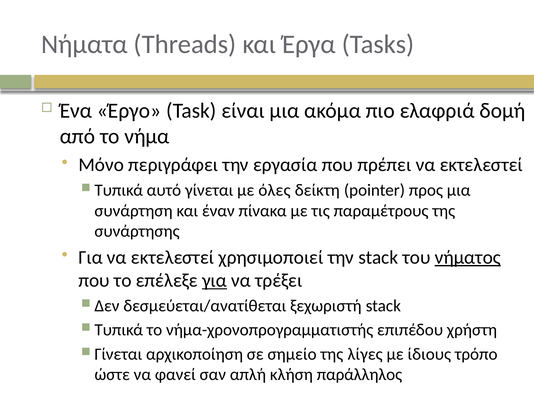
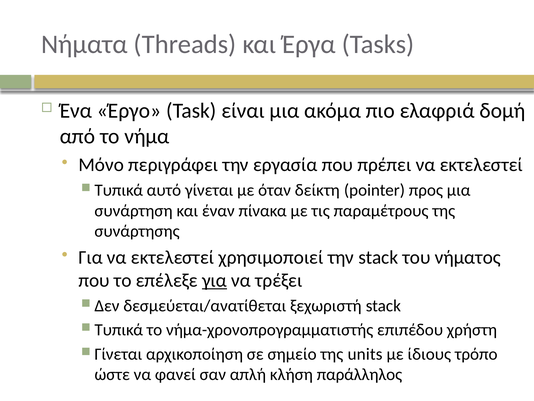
όλες: όλες -> όταν (275, 190)
νήματος underline: present -> none (468, 257)
λίγες: λίγες -> units (365, 354)
